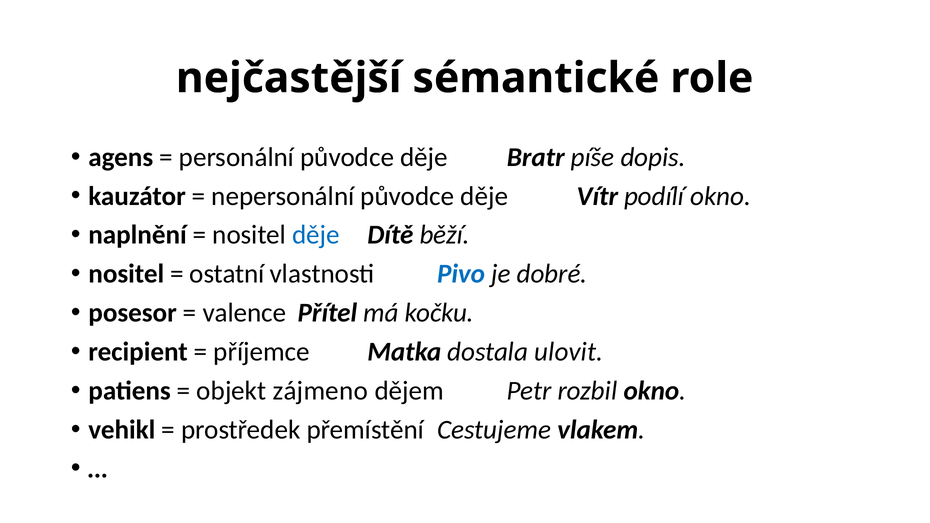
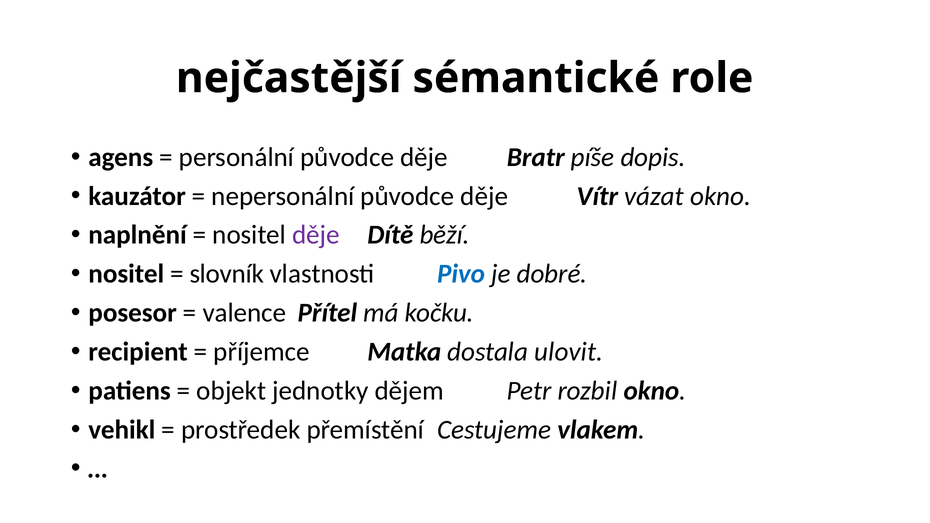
podílí: podílí -> vázat (654, 196)
děje colour: blue -> purple (316, 235)
ostatní: ostatní -> slovník (227, 274)
zájmeno: zájmeno -> jednotky (320, 391)
